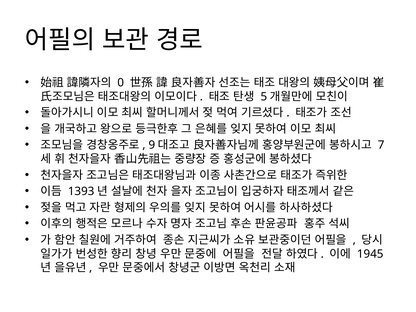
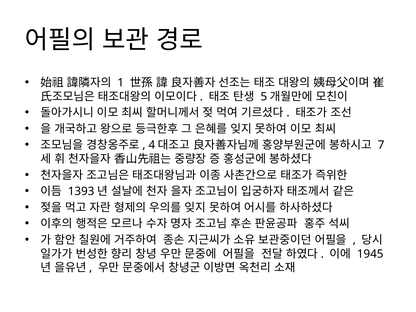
0: 0 -> 1 (121, 83)
9: 9 -> 4 (152, 145)
